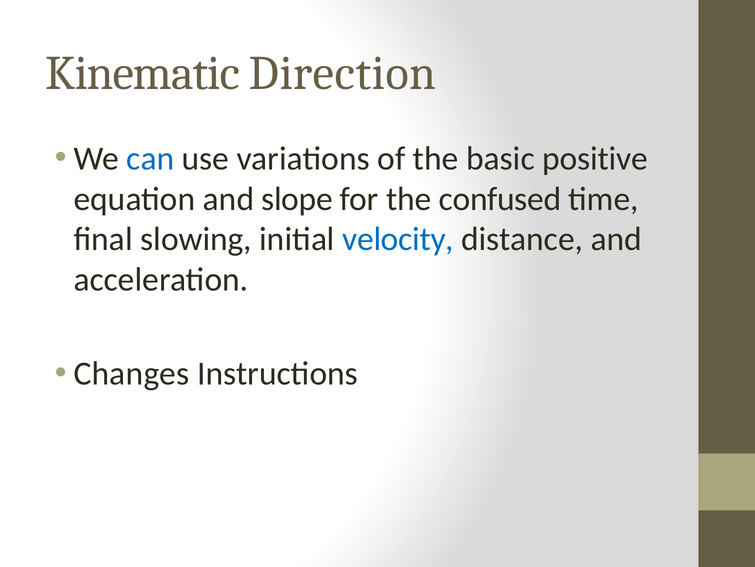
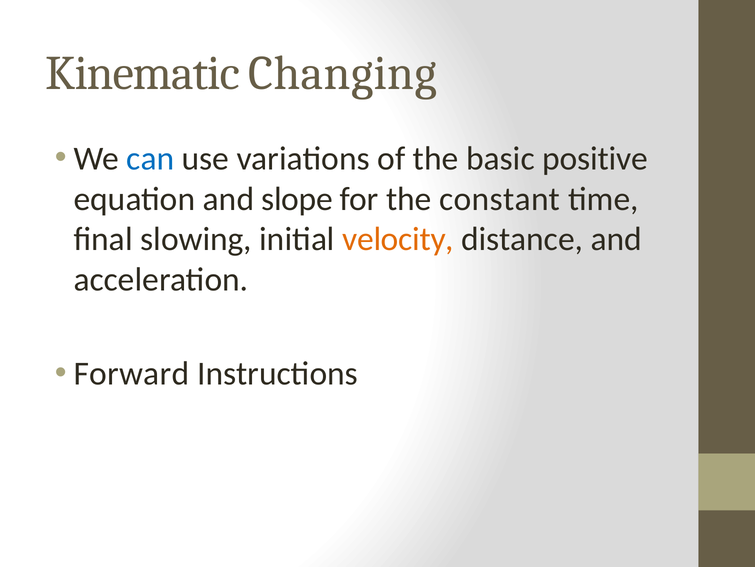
Direction: Direction -> Changing (343, 73)
confused: confused -> constant (500, 199)
velocity colour: blue -> orange (398, 239)
Changes: Changes -> Forward (131, 373)
